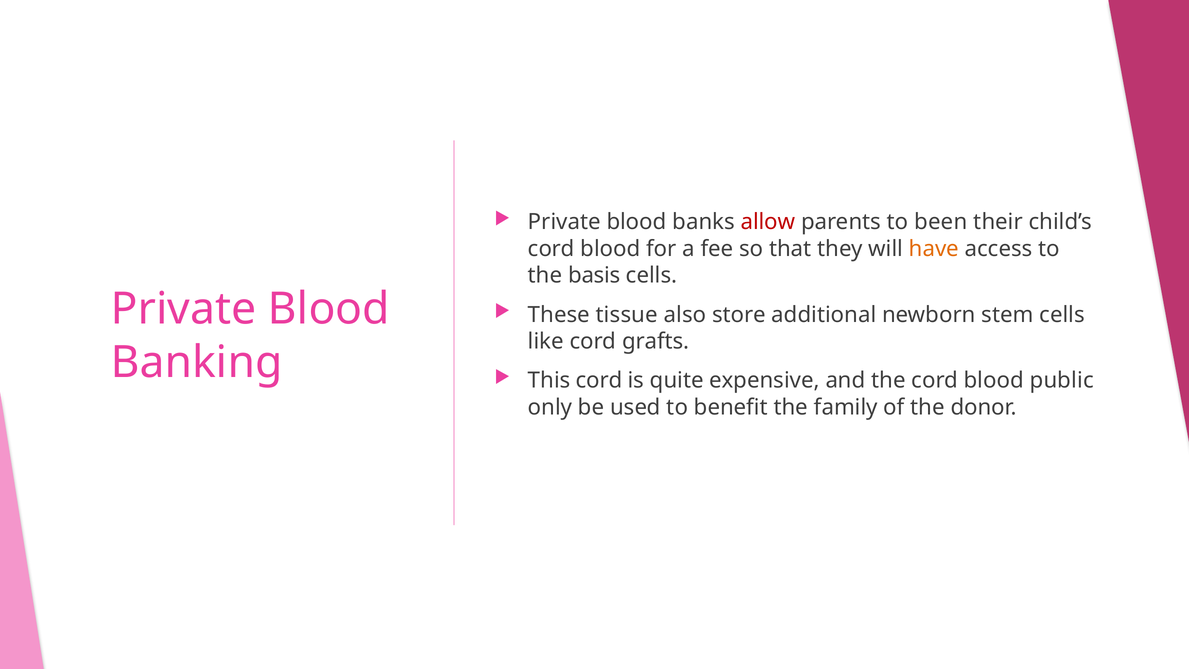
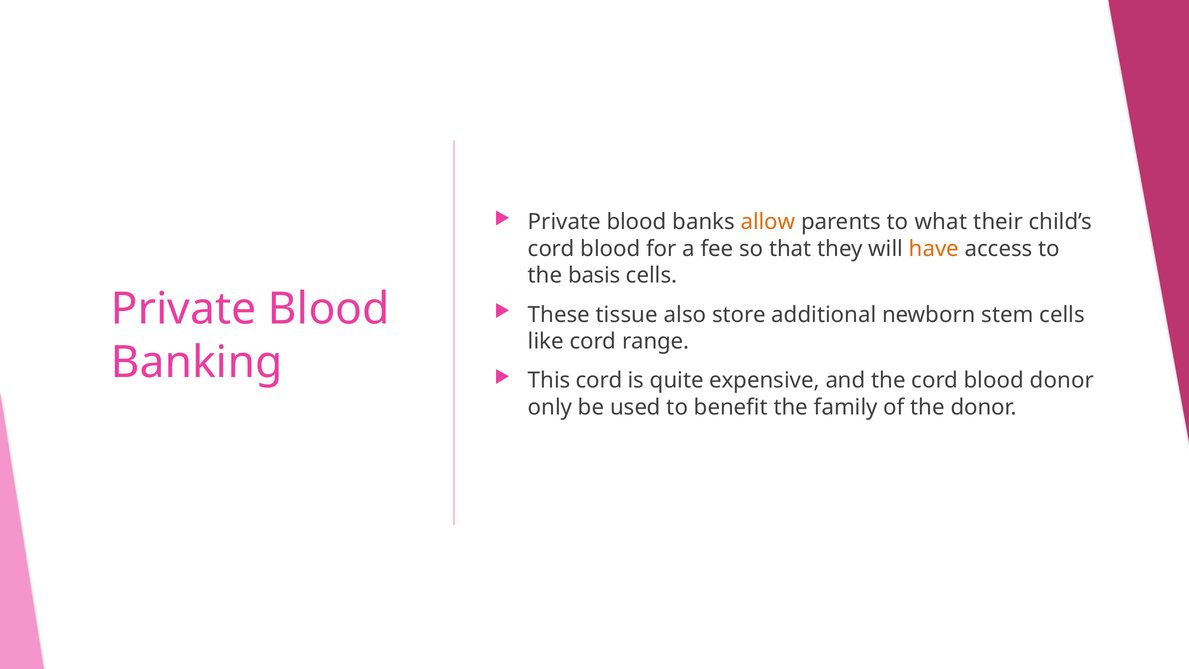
allow colour: red -> orange (768, 222)
been: been -> what (941, 222)
grafts: grafts -> range (656, 341)
blood public: public -> donor (1062, 381)
